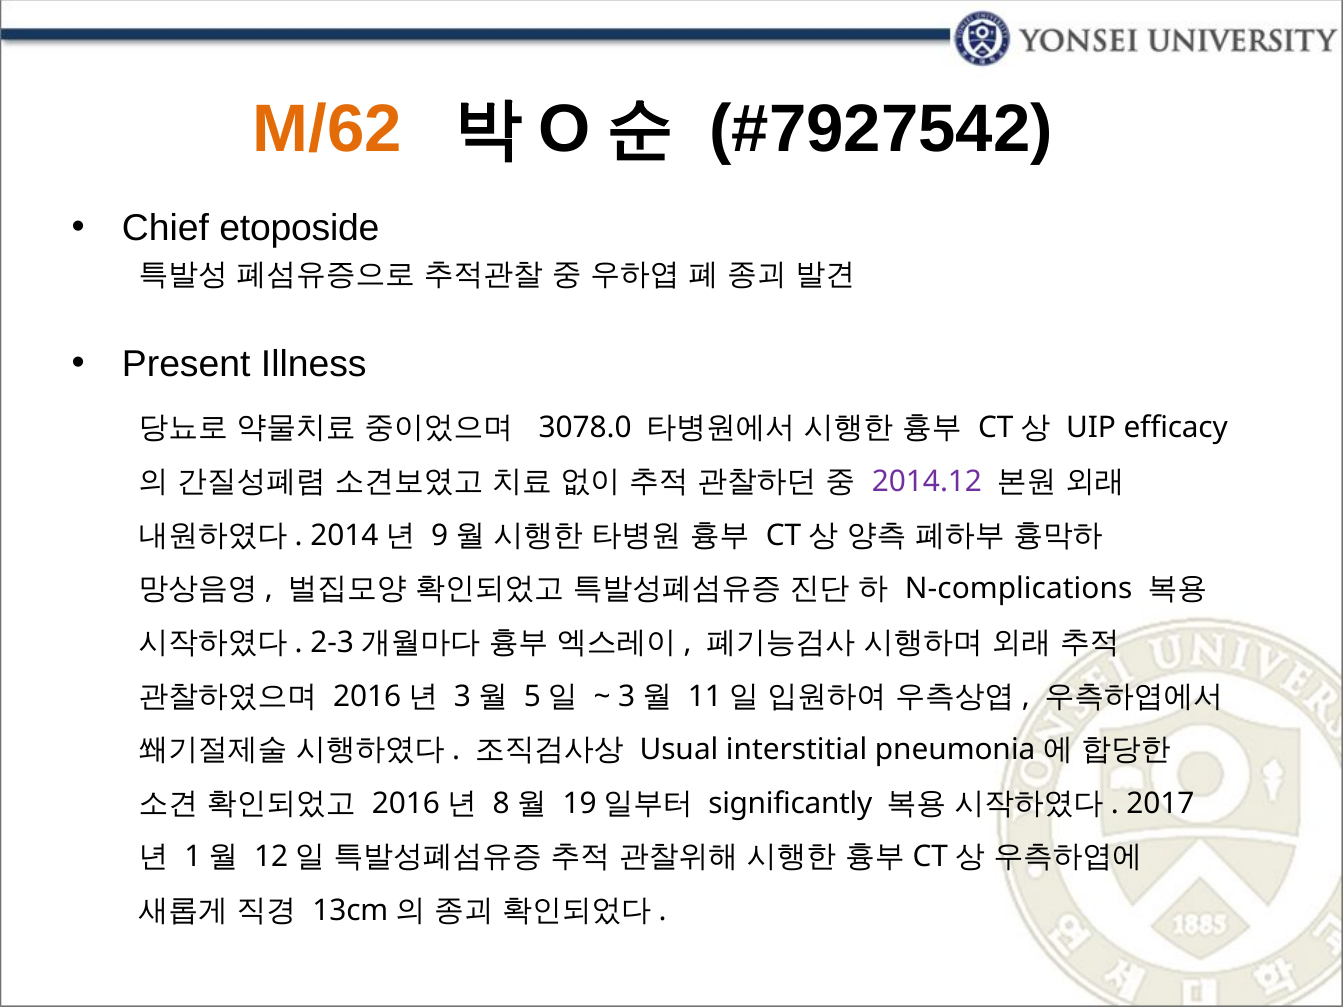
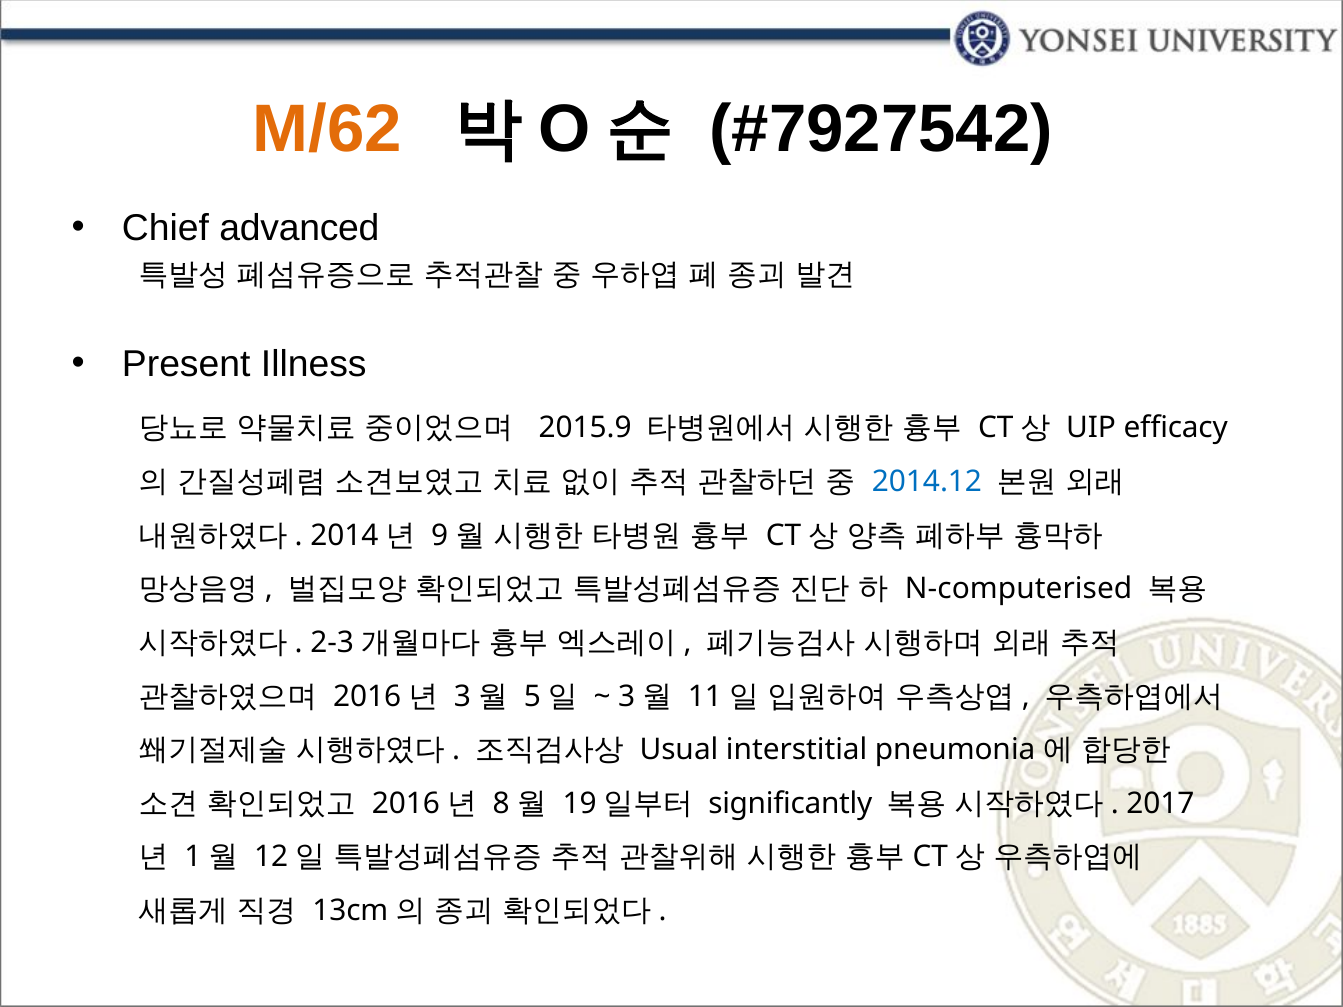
etoposide: etoposide -> advanced (299, 229)
3078.0: 3078.0 -> 2015.9 (585, 428)
2014.12 colour: purple -> blue (927, 482)
N-complications: N-complications -> N-computerised (1019, 589)
